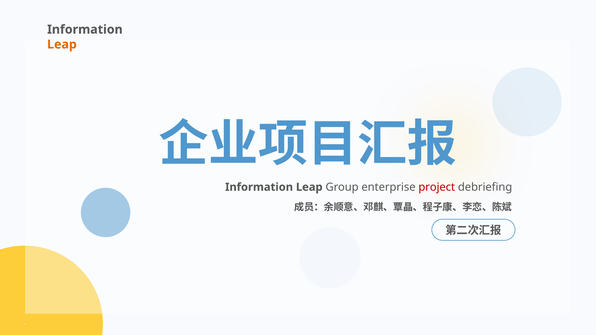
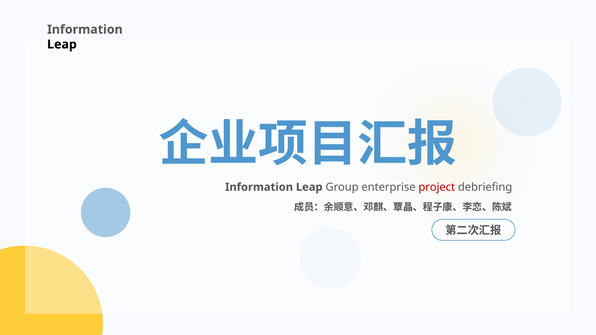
Leap colour: orange -> black (62, 44)
